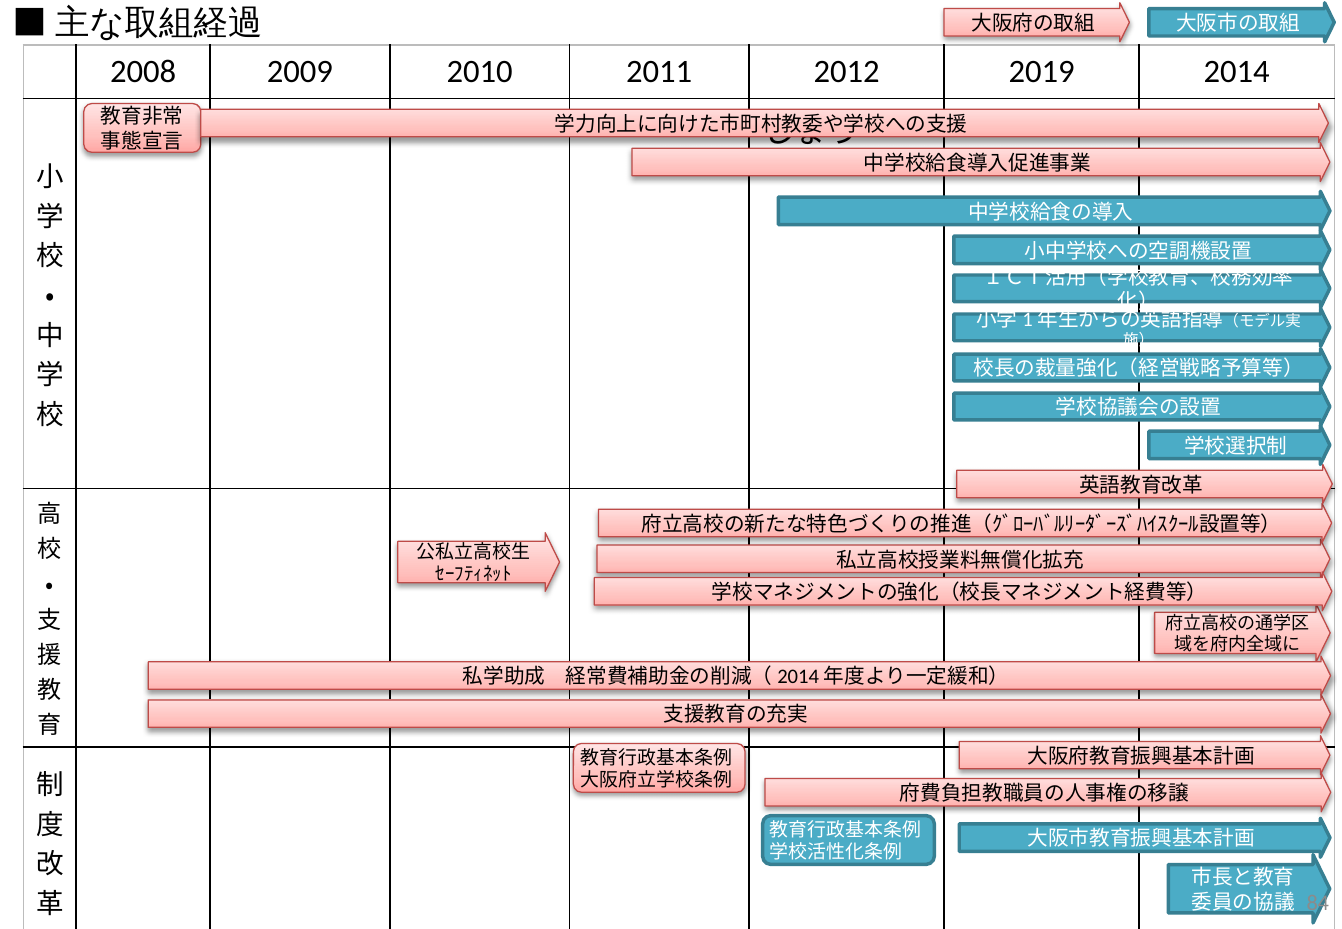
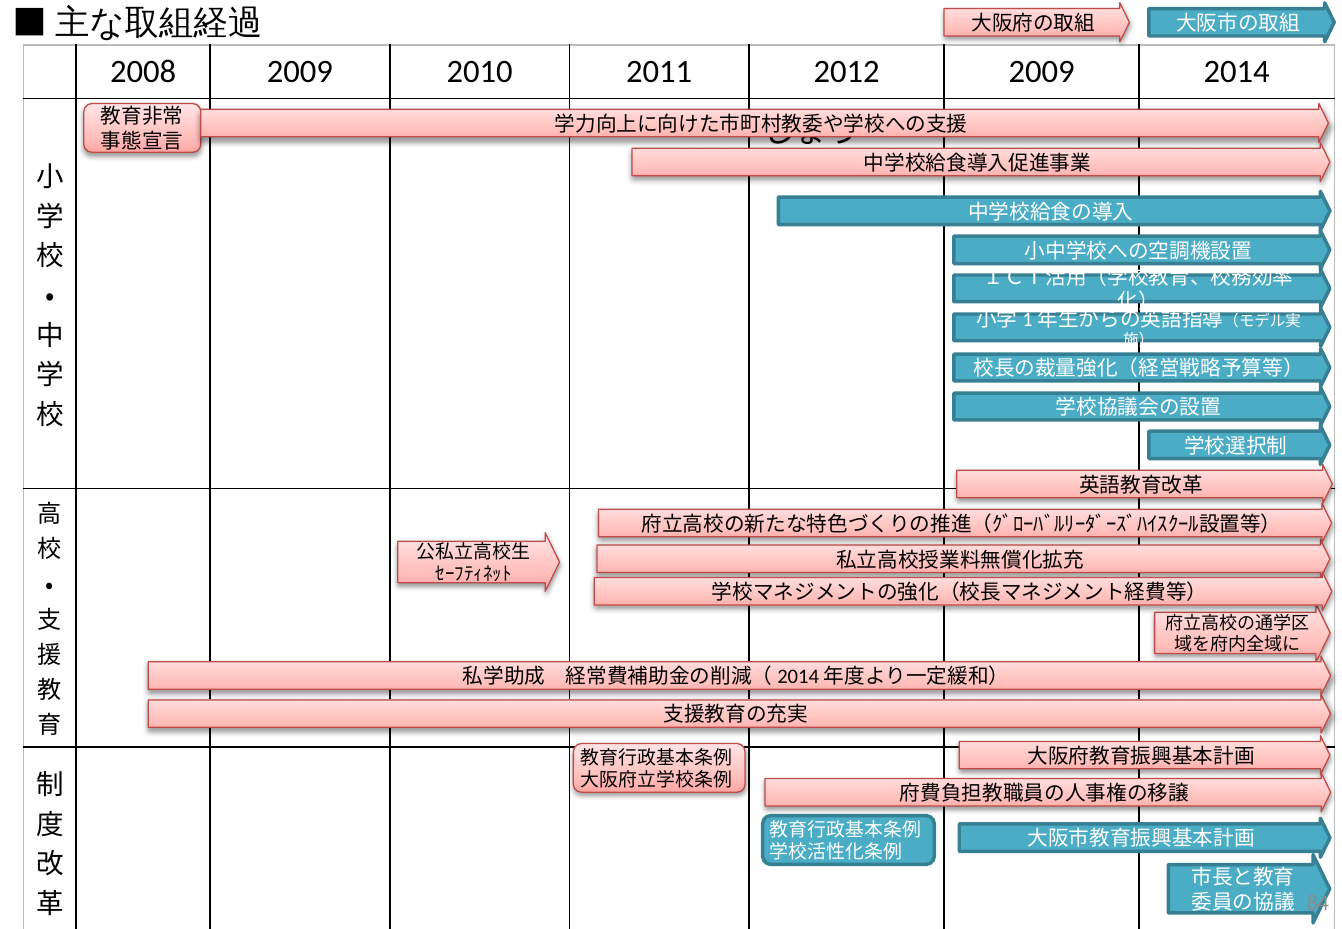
2012 2019: 2019 -> 2009 (1042, 71)
